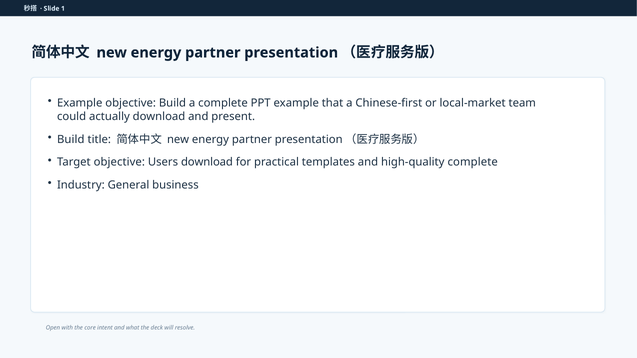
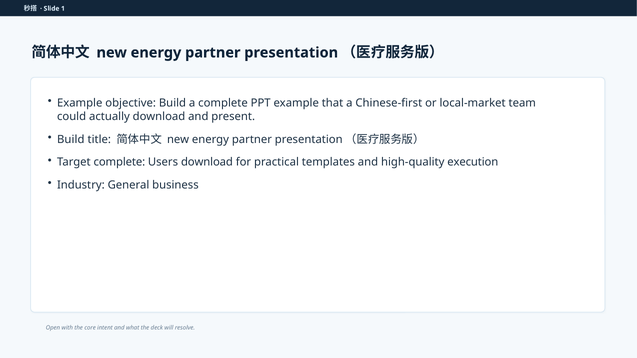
Target objective: objective -> complete (119, 162)
high-quality complete: complete -> execution (473, 162)
